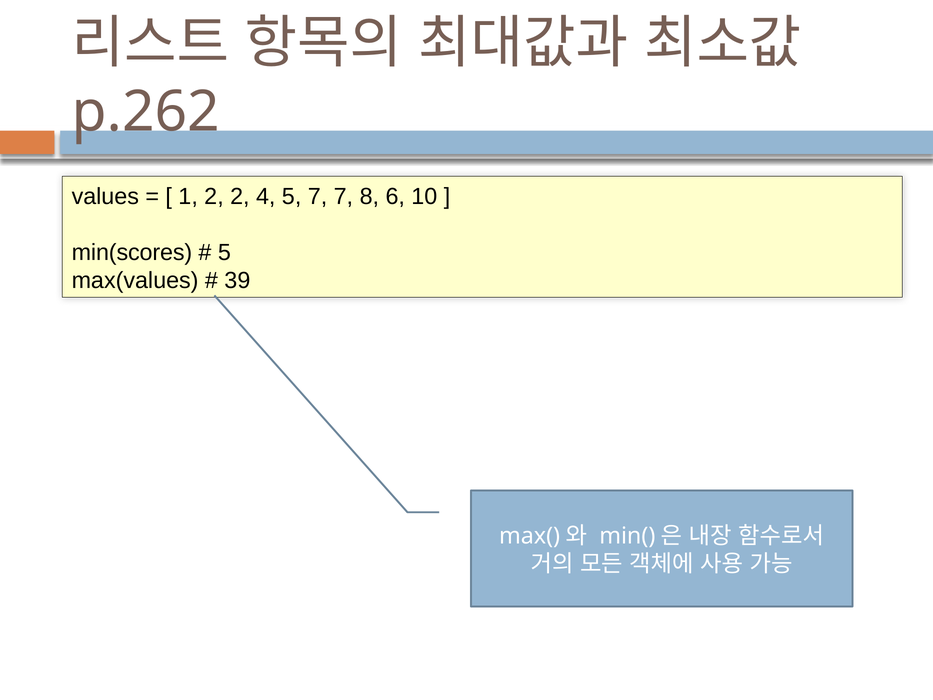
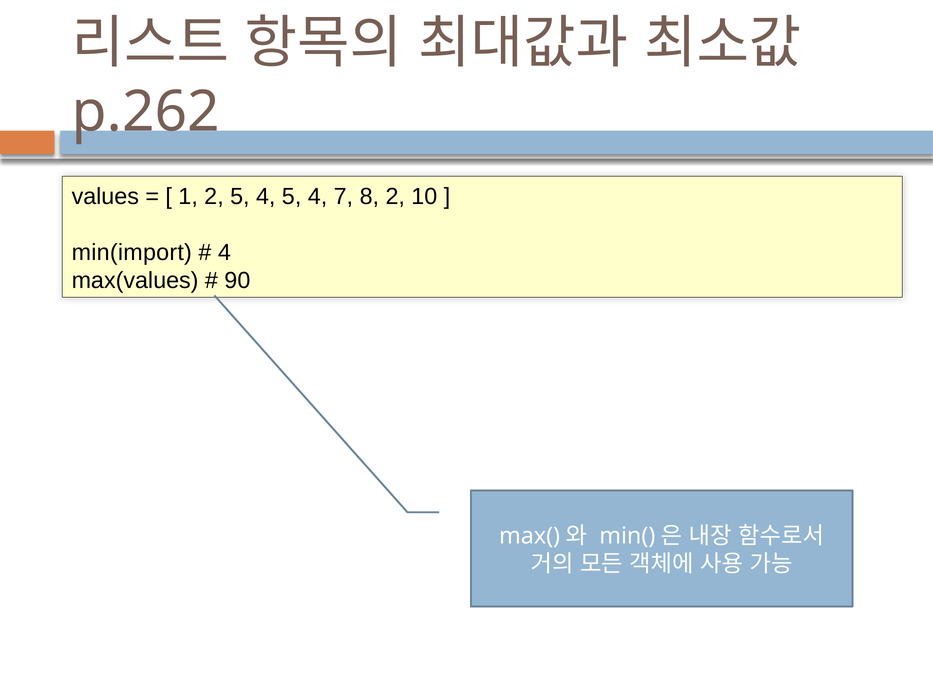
2 2: 2 -> 5 (240, 196)
4 5 7: 7 -> 4 (318, 196)
8 6: 6 -> 2 (395, 196)
min(scores: min(scores -> min(import (132, 252)
5: 5 -> 4 (224, 252)
39: 39 -> 90 (237, 280)
